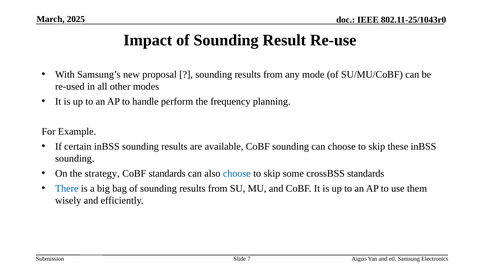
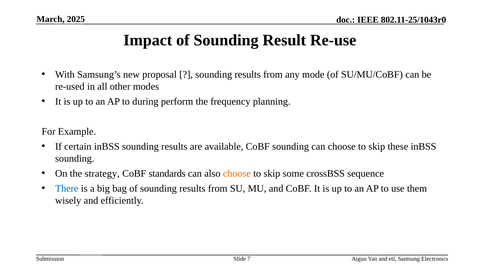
handle: handle -> during (145, 102)
choose colour: blue -> orange (237, 174)
crossBSS standards: standards -> sequence (366, 174)
